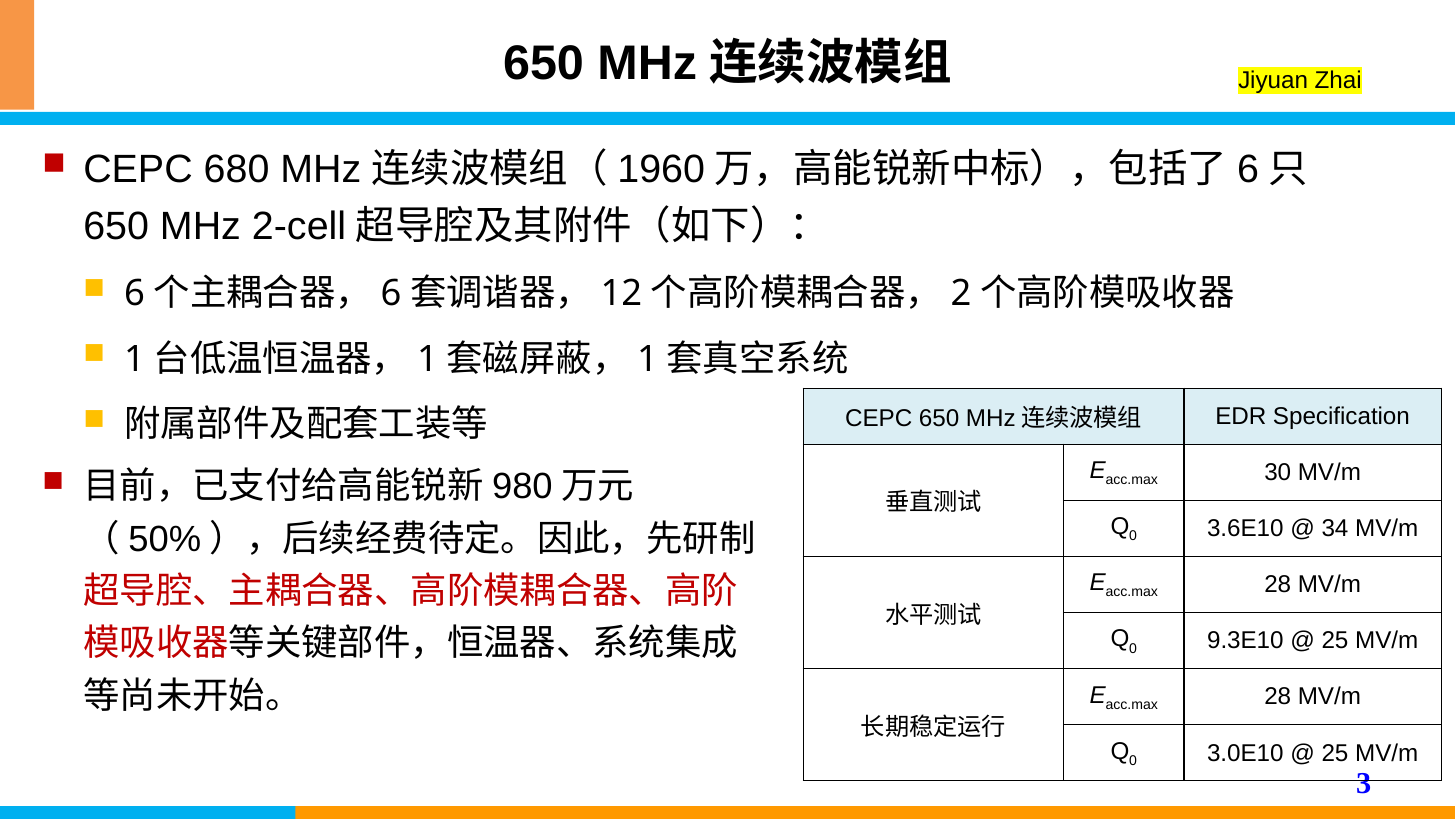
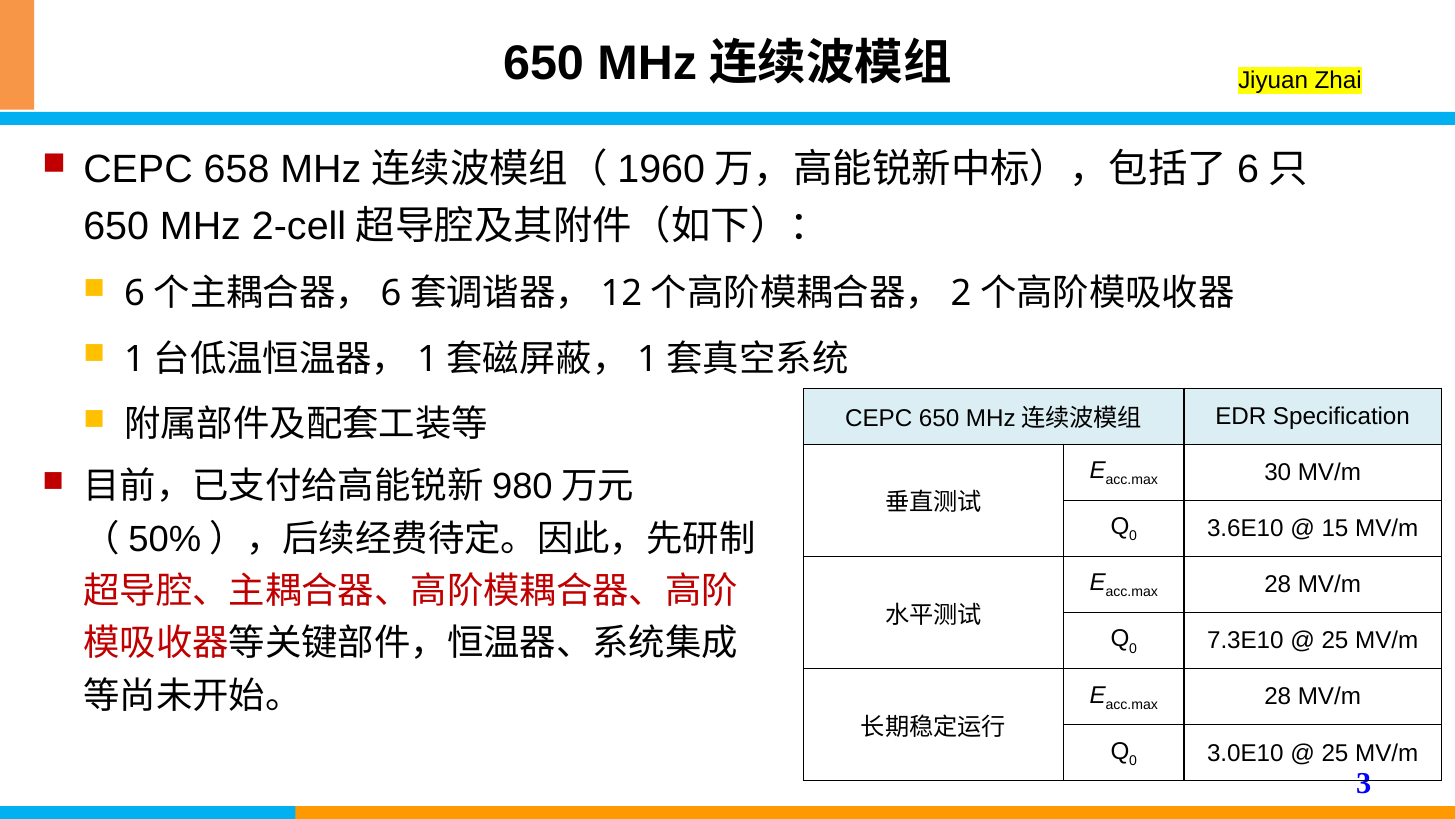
680: 680 -> 658 (237, 170)
34: 34 -> 15 (1335, 528)
9.3E10: 9.3E10 -> 7.3E10 (1245, 640)
